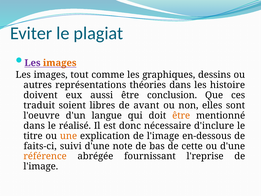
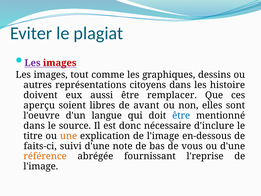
images colour: orange -> red (60, 63)
théories: théories -> citoyens (148, 85)
conclusion: conclusion -> remplacer (172, 95)
traduit: traduit -> aperçu (39, 105)
être colour: orange -> blue (181, 115)
réalisé: réalisé -> source (75, 126)
cette: cette -> vous (192, 146)
